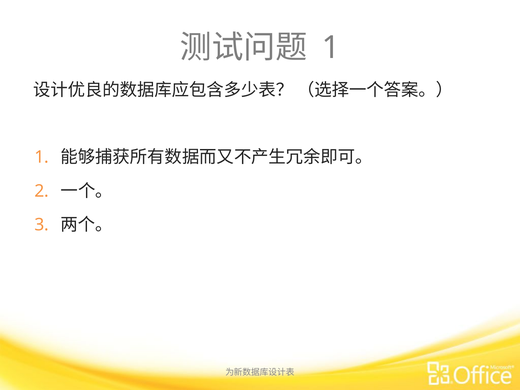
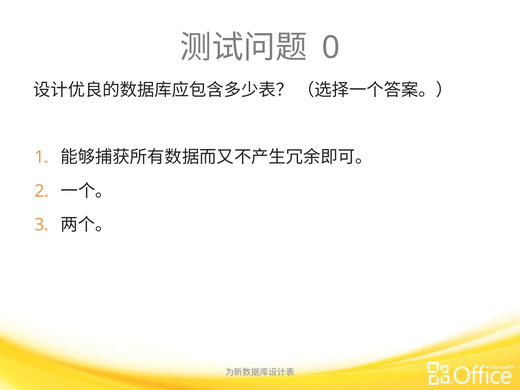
1: 1 -> 0 (331, 48)
